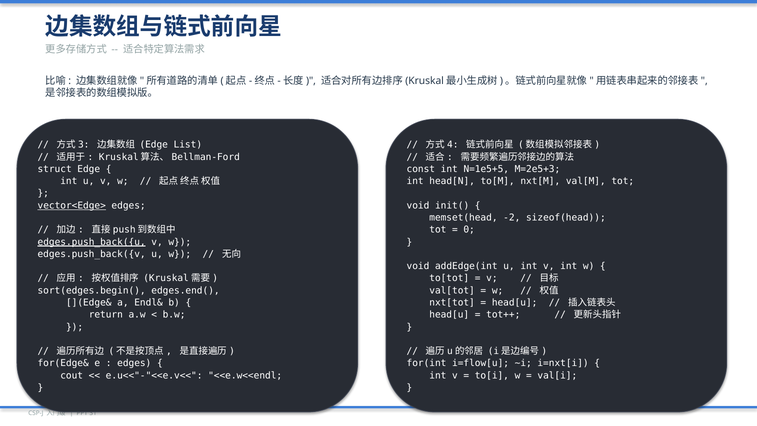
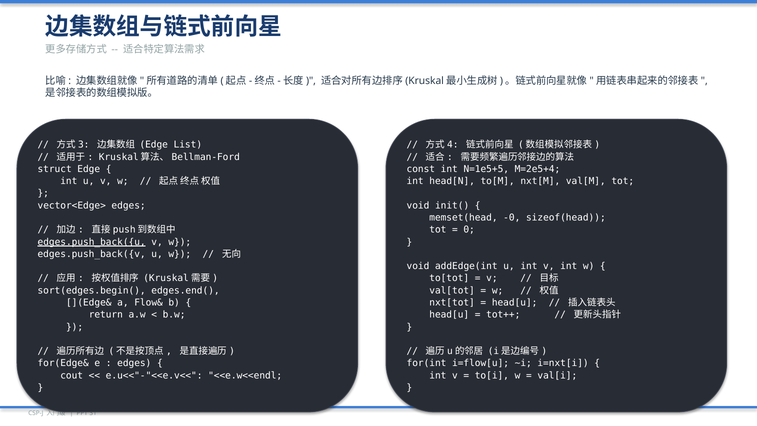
M=2e5+3: M=2e5+3 -> M=2e5+4 (537, 169)
vector<Edge> underline: present -> none (72, 205)
-2: -2 -> -0 (512, 218)
Endl&: Endl& -> Flow& (149, 303)
